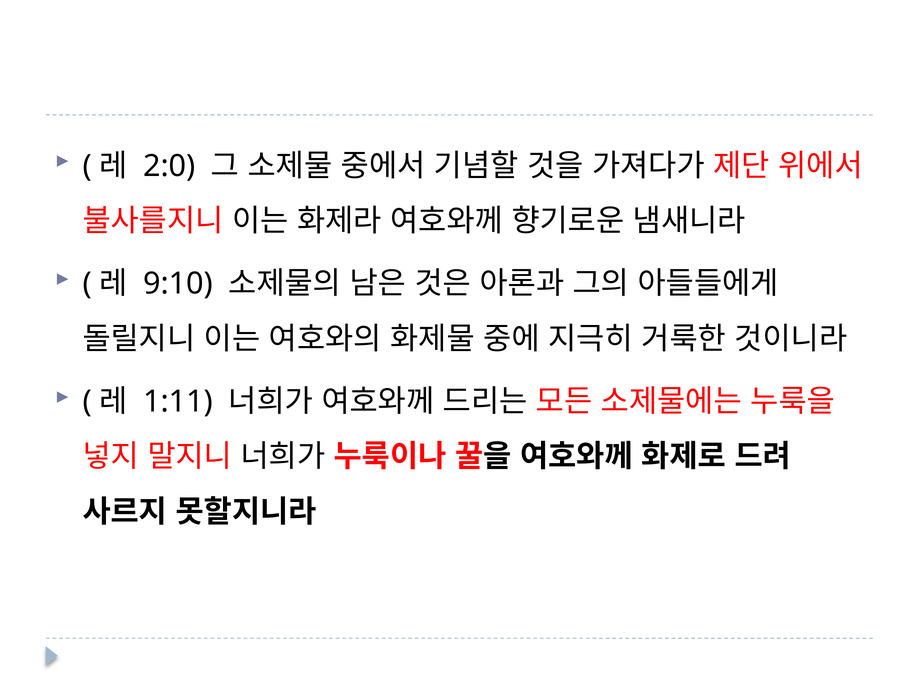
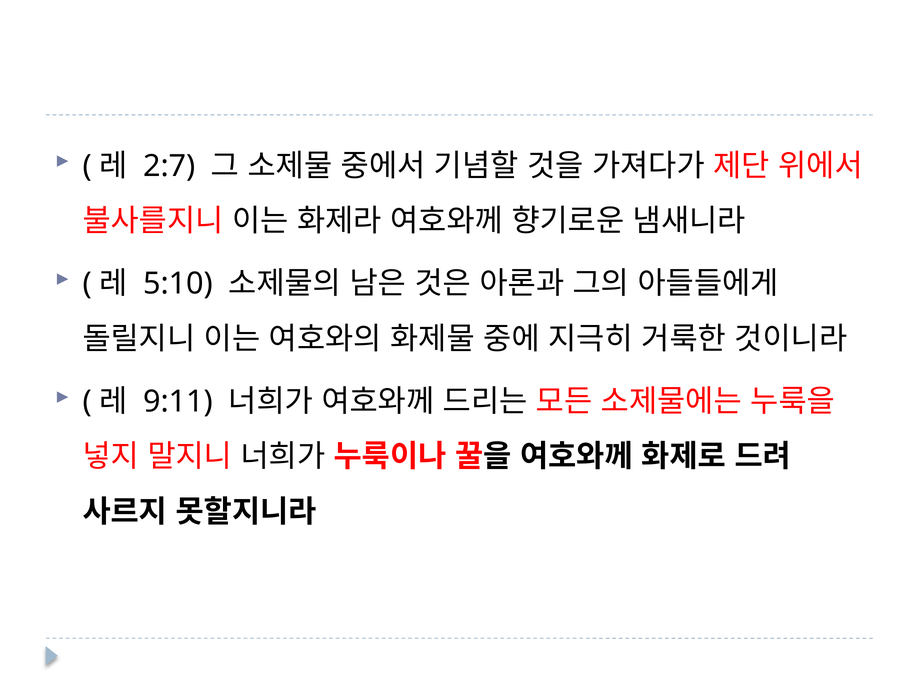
2:0: 2:0 -> 2:7 (169, 166)
9:10: 9:10 -> 5:10 (178, 284)
1:11: 1:11 -> 9:11 (178, 402)
